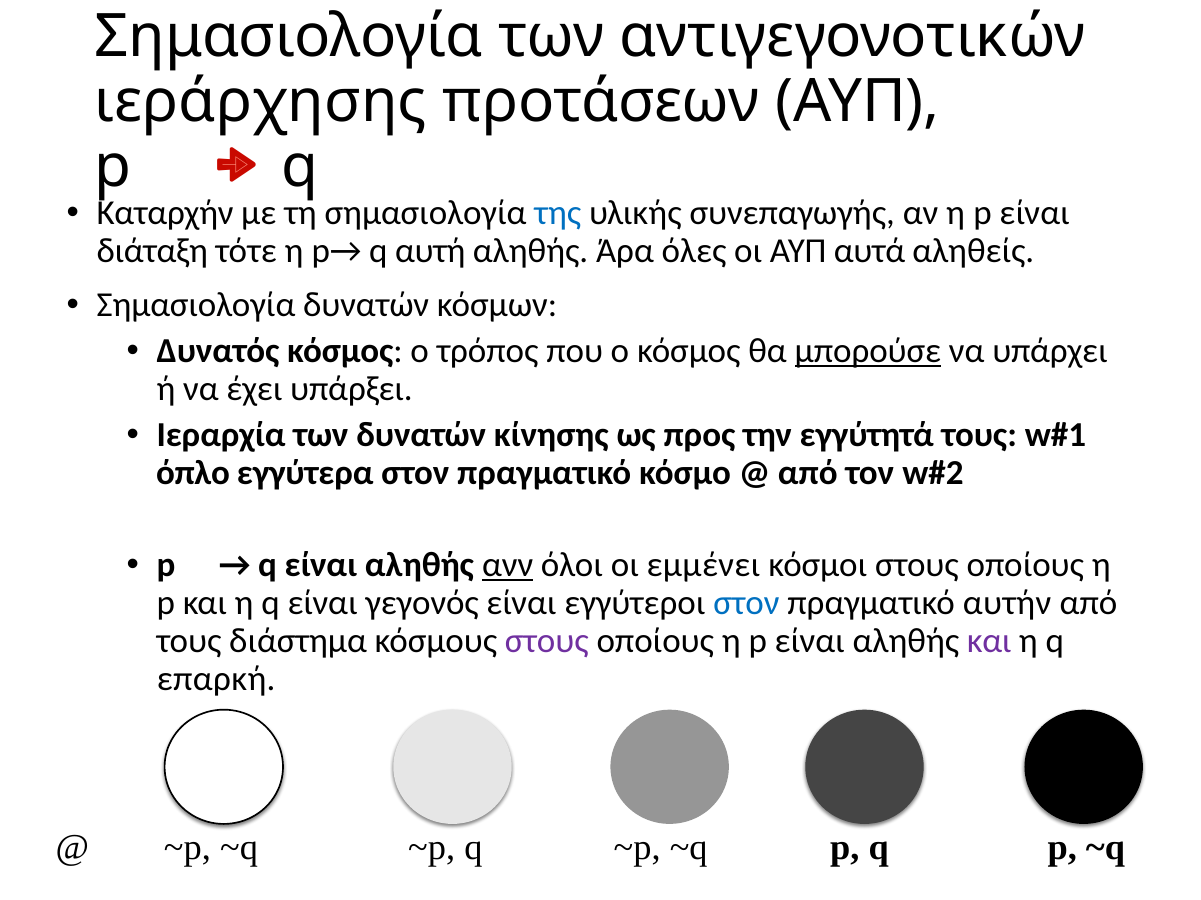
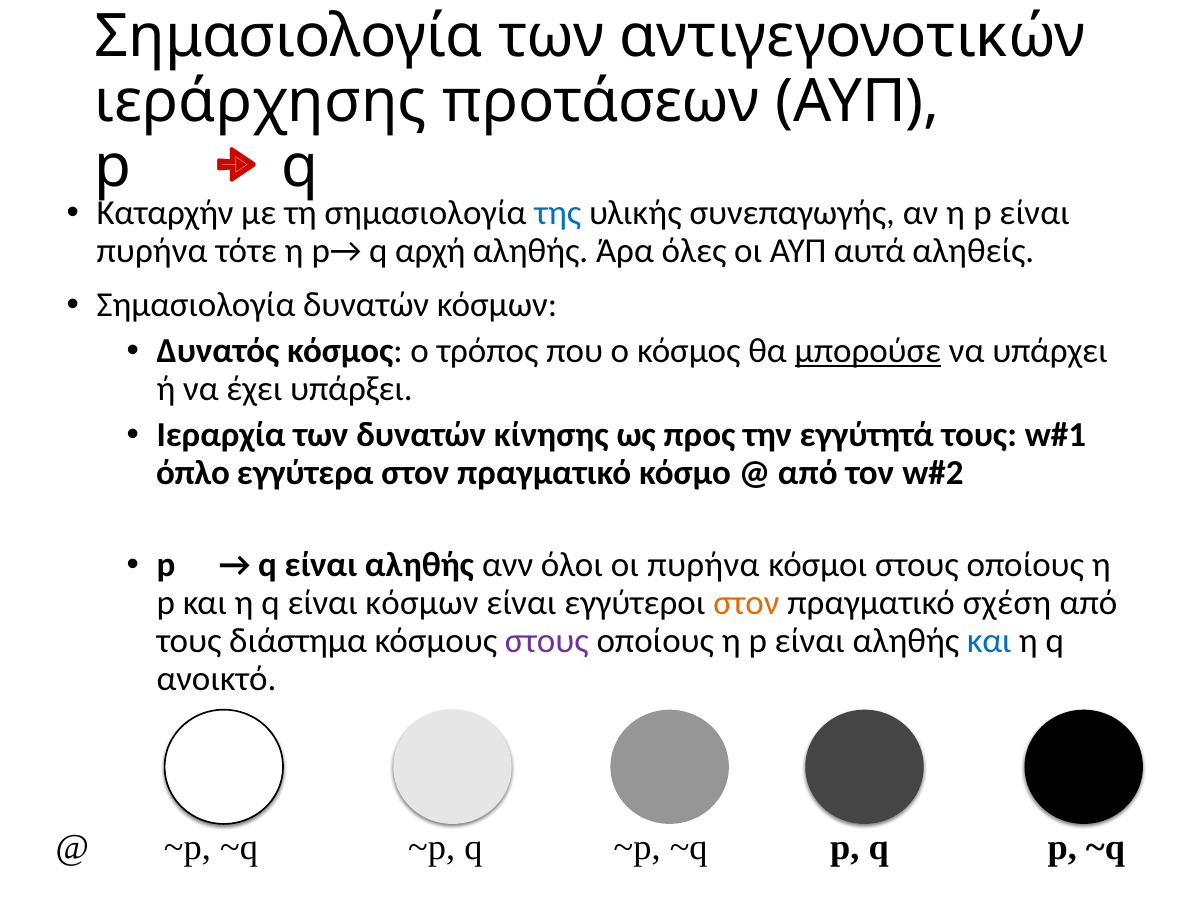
διάταξη: διάταξη -> πυρήνα (152, 251)
αυτή: αυτή -> αρχή (430, 251)
ανν underline: present -> none (508, 566)
οι εμμένει: εμμένει -> πυρήνα (703, 566)
είναι γεγονός: γεγονός -> κόσμων (422, 604)
στον colour: blue -> orange (746, 604)
αυτήν: αυτήν -> σχέση (1007, 604)
και colour: purple -> blue (989, 641)
επαρκή: επαρκή -> ανοικτό (216, 679)
